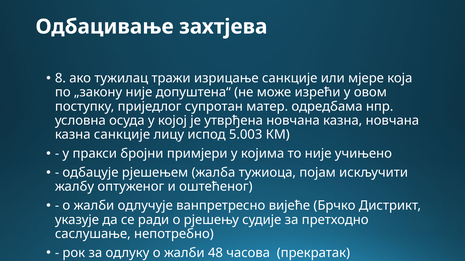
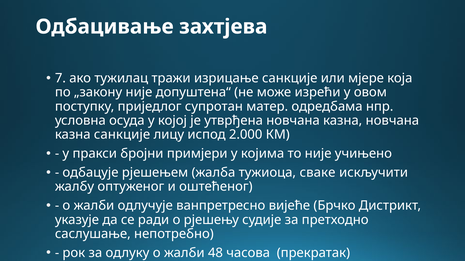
8: 8 -> 7 (60, 78)
5.003: 5.003 -> 2.000 (246, 135)
појам: појам -> сваке (317, 173)
